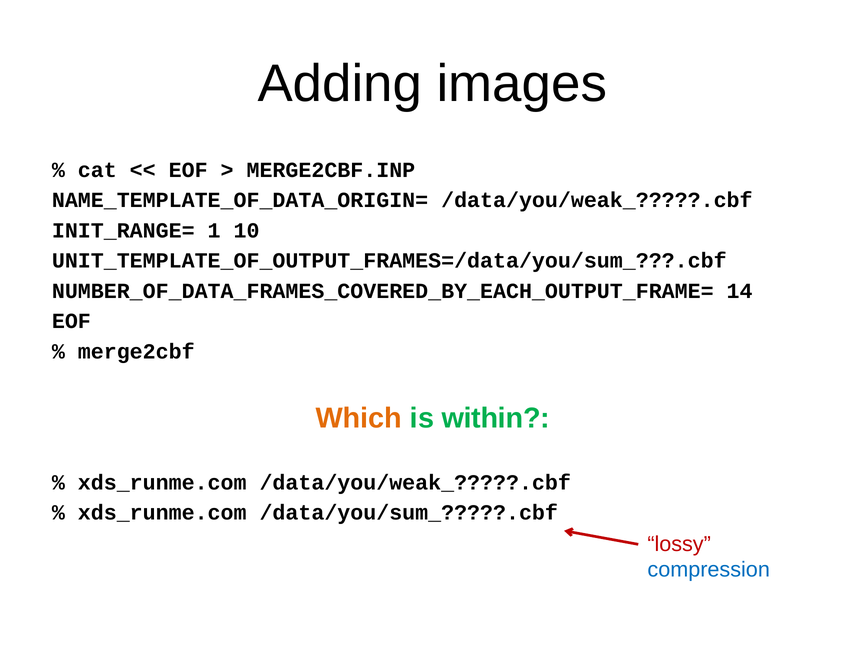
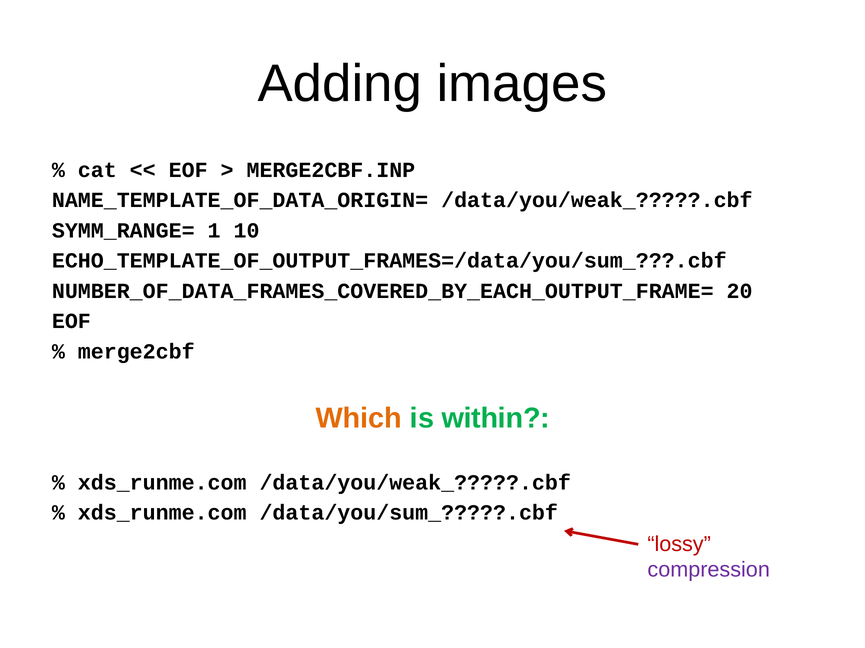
INIT_RANGE=: INIT_RANGE= -> SYMM_RANGE= (123, 231)
UNIT_TEMPLATE_OF_OUTPUT_FRAMES=/data/you/sum_???.cbf: UNIT_TEMPLATE_OF_OUTPUT_FRAMES=/data/you/sum_???.cbf -> ECHO_TEMPLATE_OF_OUTPUT_FRAMES=/data/you/sum_???.cbf (389, 261)
14: 14 -> 20 (740, 291)
compression colour: blue -> purple (709, 570)
